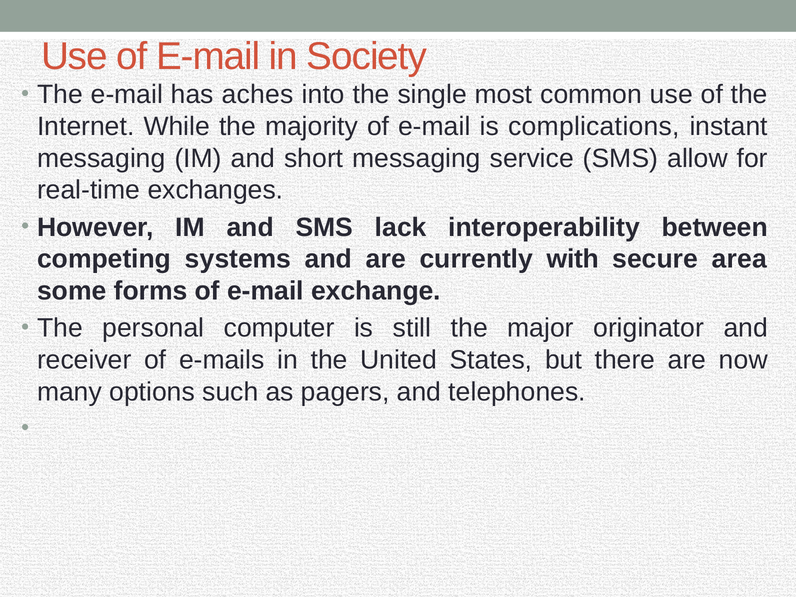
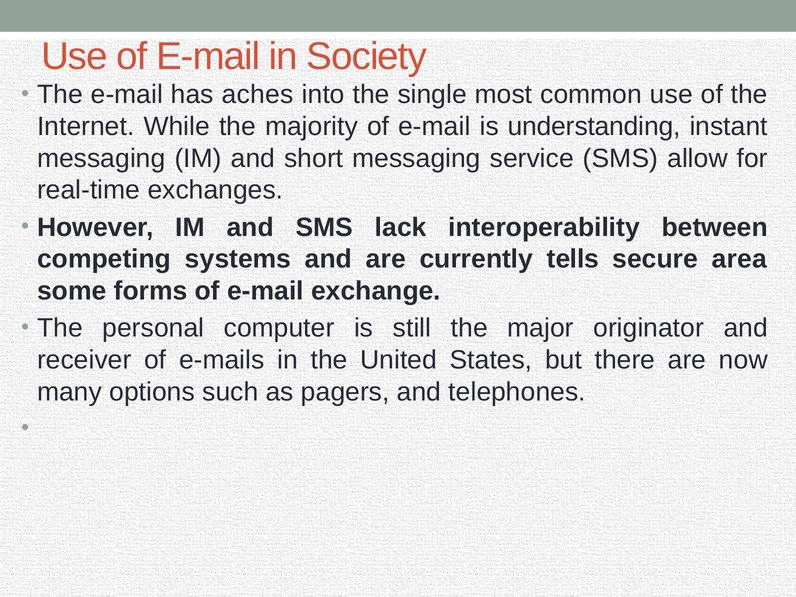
complications: complications -> understanding (594, 127)
with: with -> tells (573, 259)
